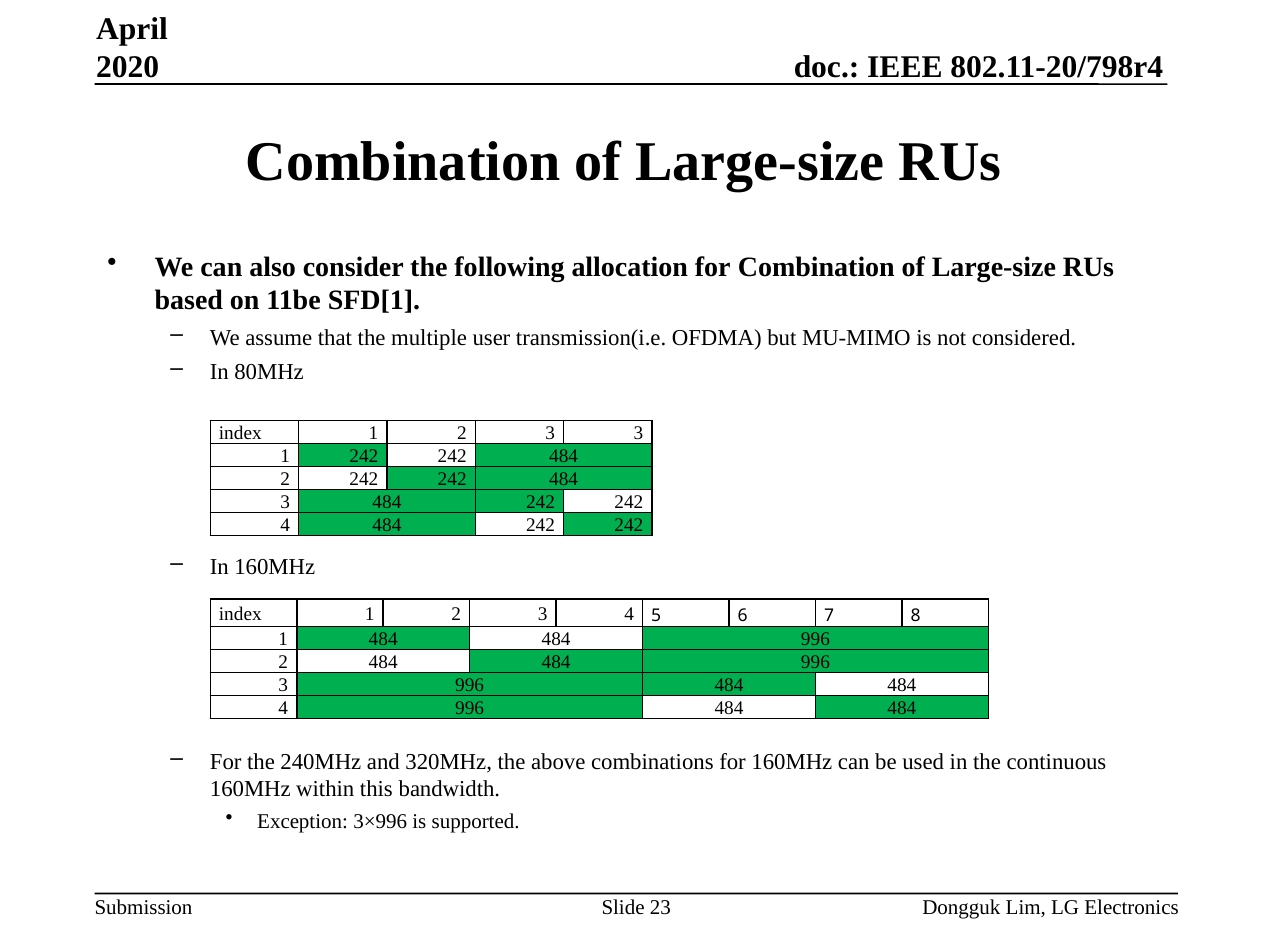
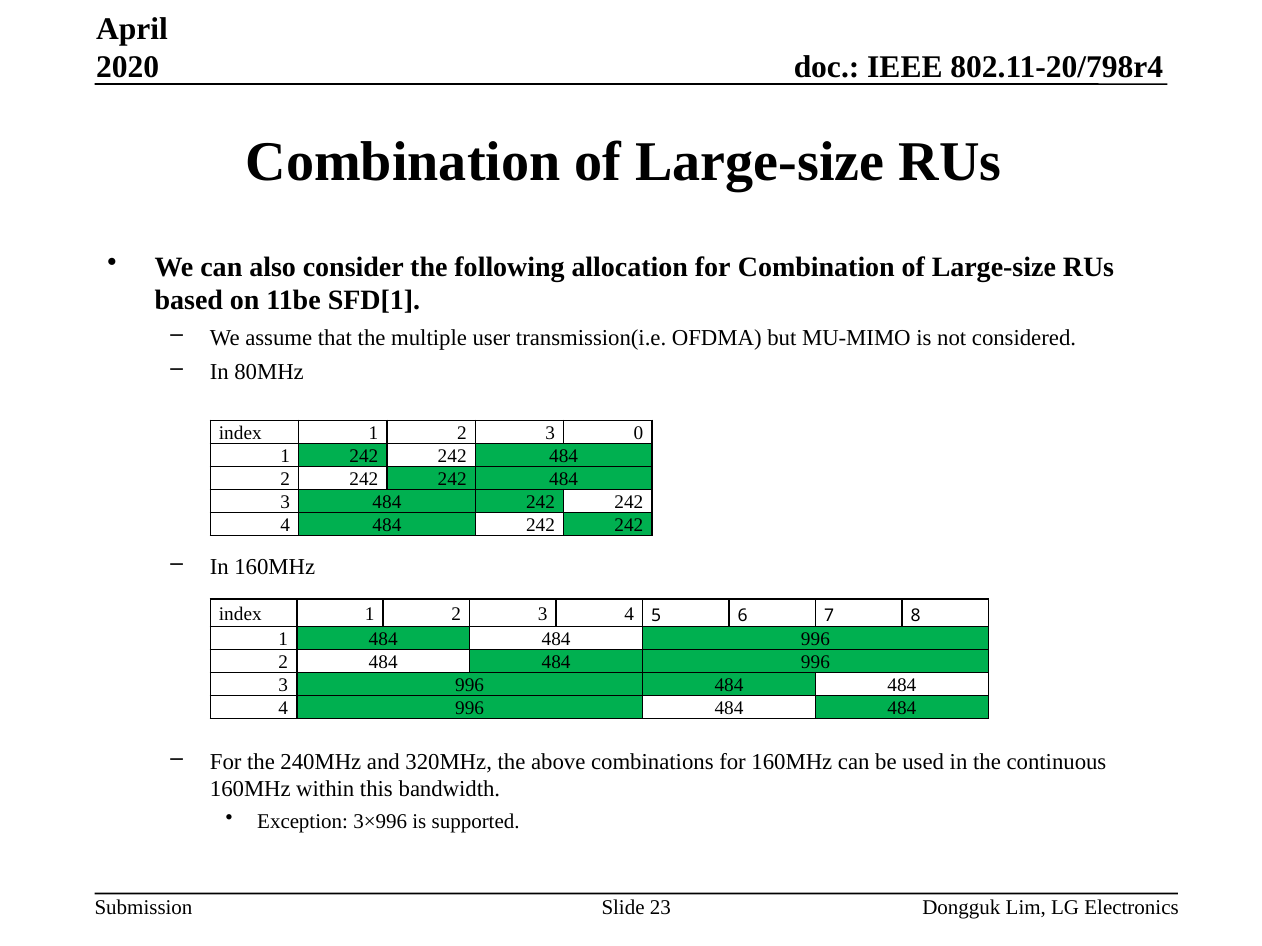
3 3: 3 -> 0 (639, 433)
